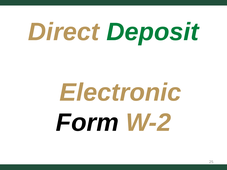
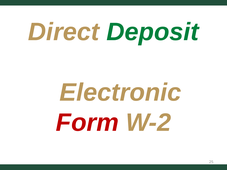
Form colour: black -> red (87, 123)
